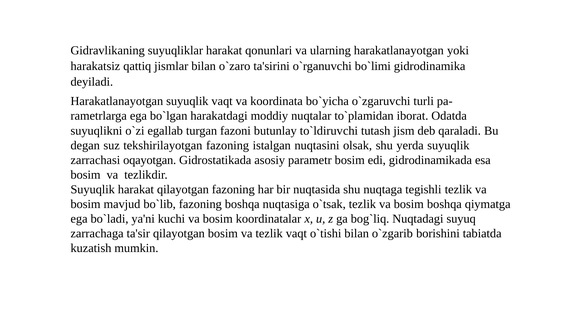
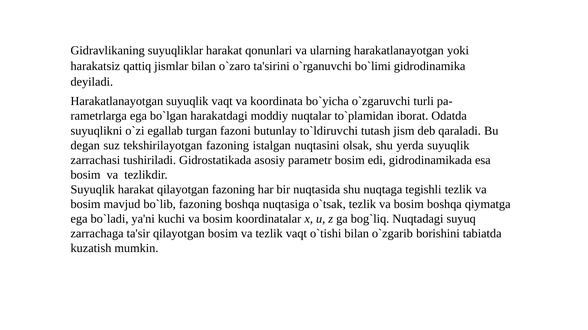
oqayotgan: oqayotgan -> tushiriladi (150, 160)
